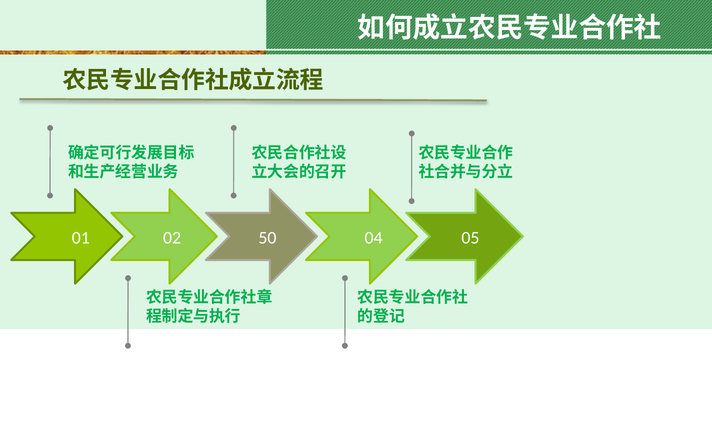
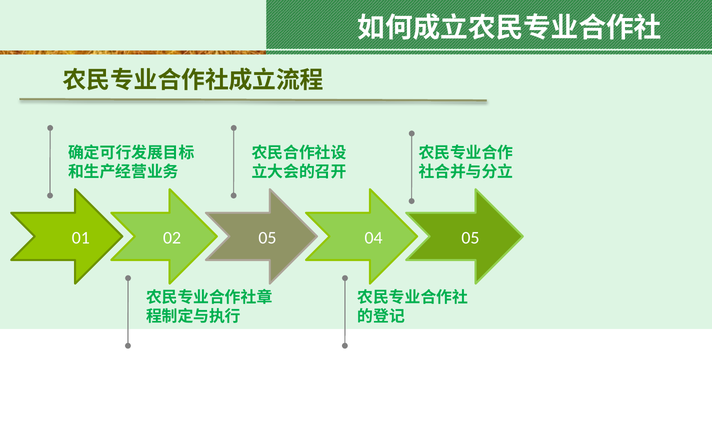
01 50: 50 -> 05 (267, 238)
